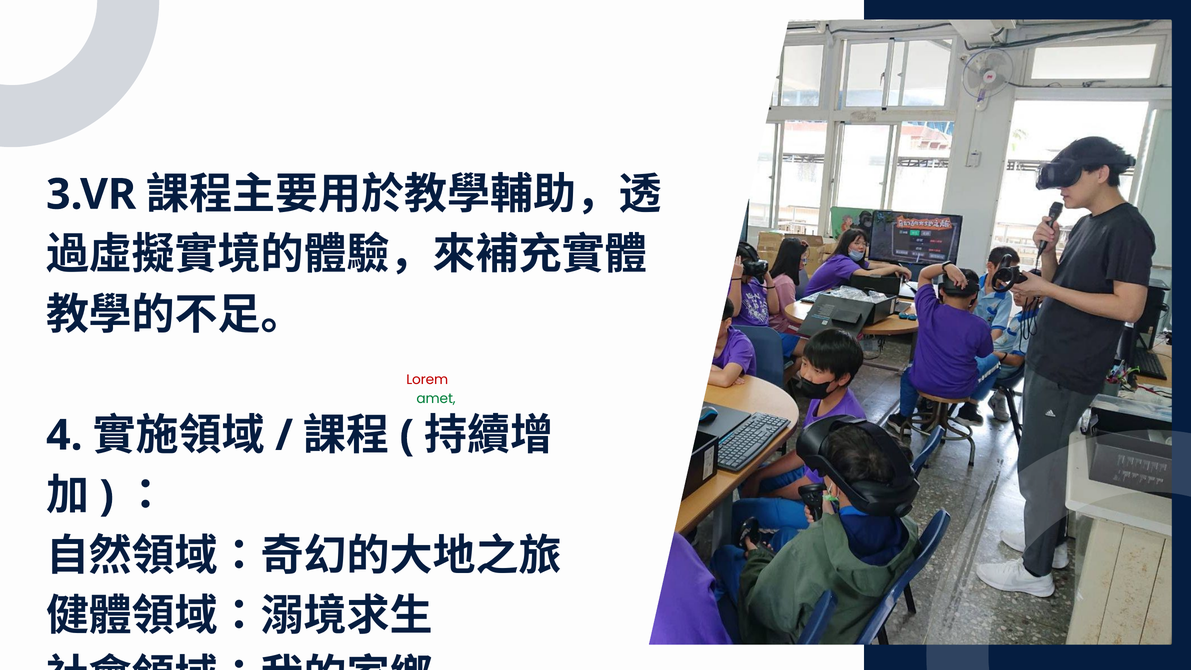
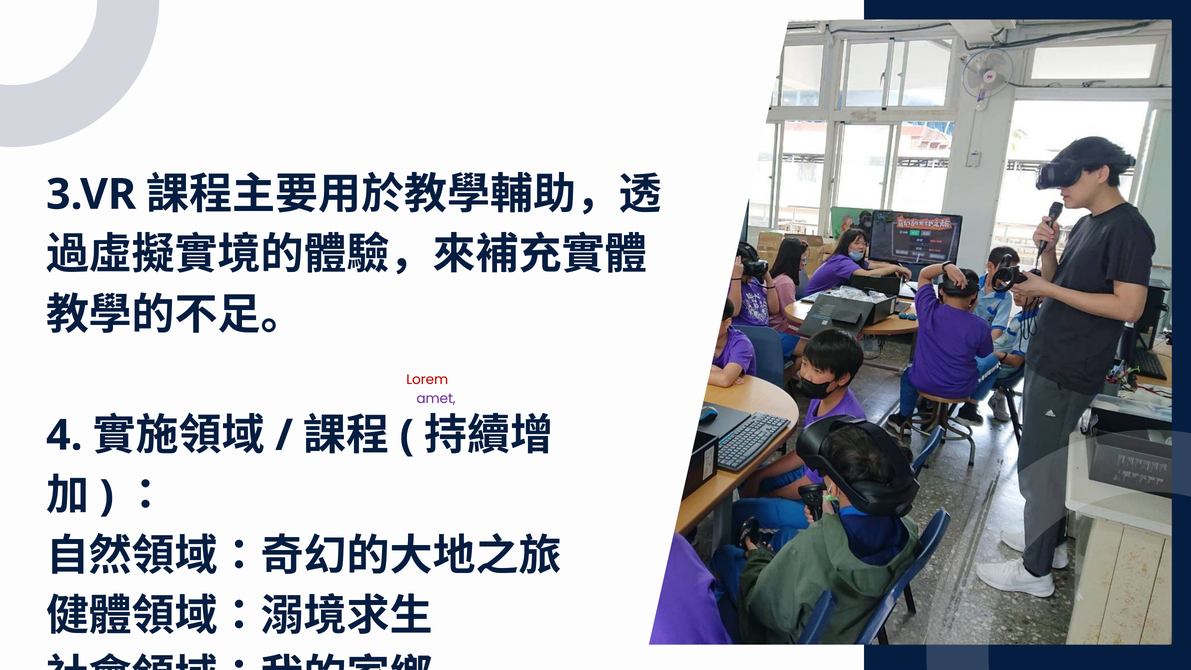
amet colour: green -> purple (436, 399)
